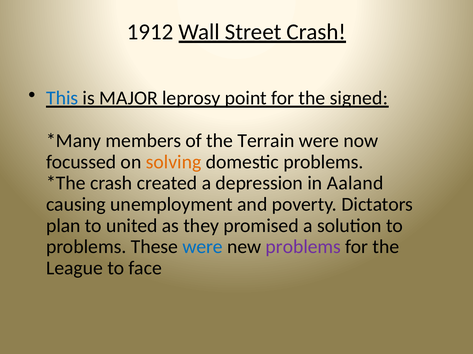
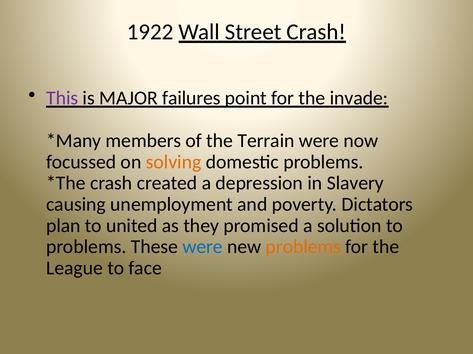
1912: 1912 -> 1922 (150, 32)
This colour: blue -> purple (62, 98)
leprosy: leprosy -> failures (191, 98)
signed: signed -> invade (359, 98)
Aaland: Aaland -> Slavery (355, 183)
problems colour: purple -> orange (303, 247)
